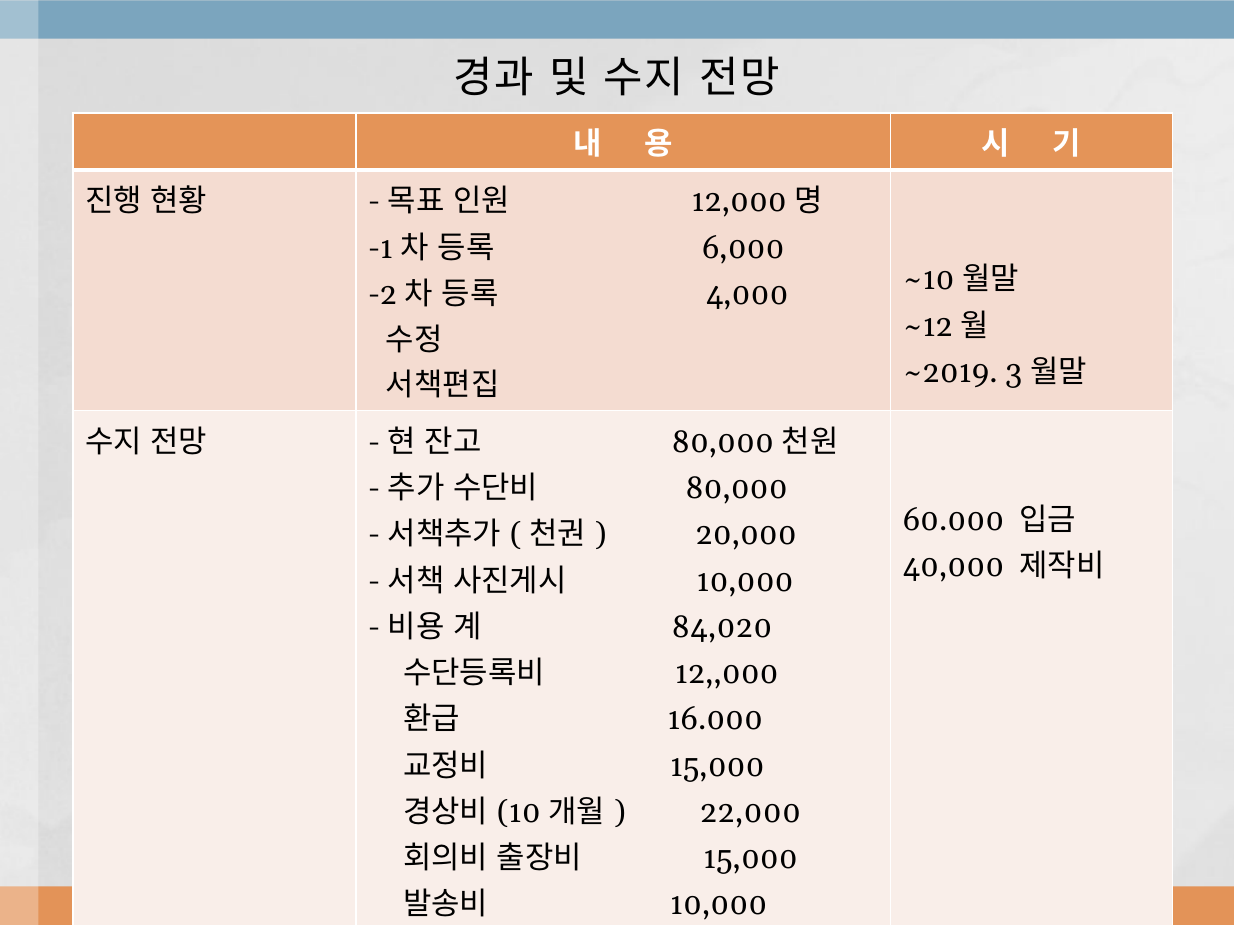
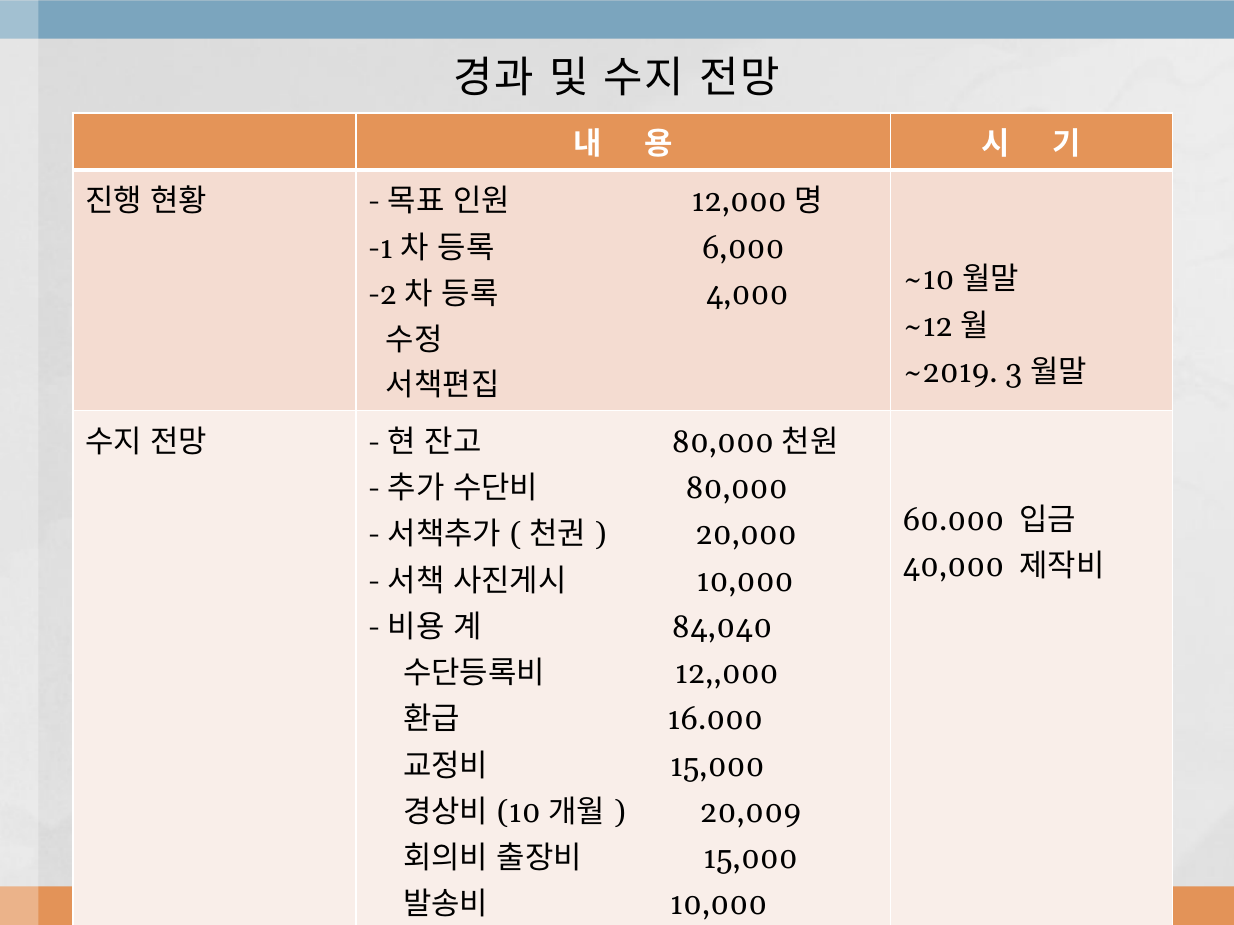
84,020: 84,020 -> 84,040 (722, 628)
22,000: 22,000 -> 20,009 (751, 813)
